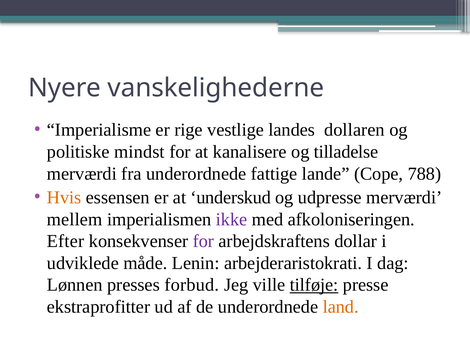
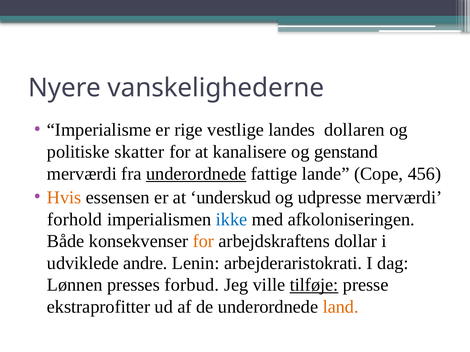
mindst: mindst -> skatter (139, 152)
tilladelse: tilladelse -> genstand (346, 152)
underordnede underline: none -> present (196, 174)
788: 788 -> 456 (424, 174)
mellem: mellem -> forhold (75, 220)
ikke colour: purple -> blue (232, 220)
Efter: Efter -> Både (66, 242)
for colour: purple -> orange (203, 242)
måde: måde -> andre (145, 263)
